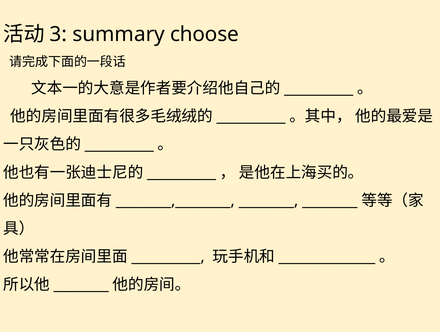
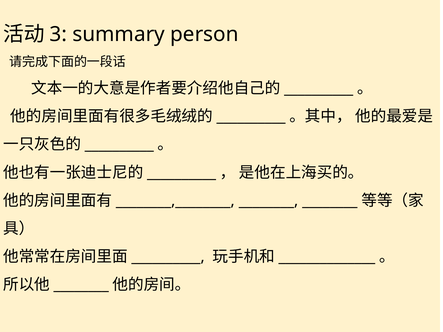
choose: choose -> person (204, 34)
